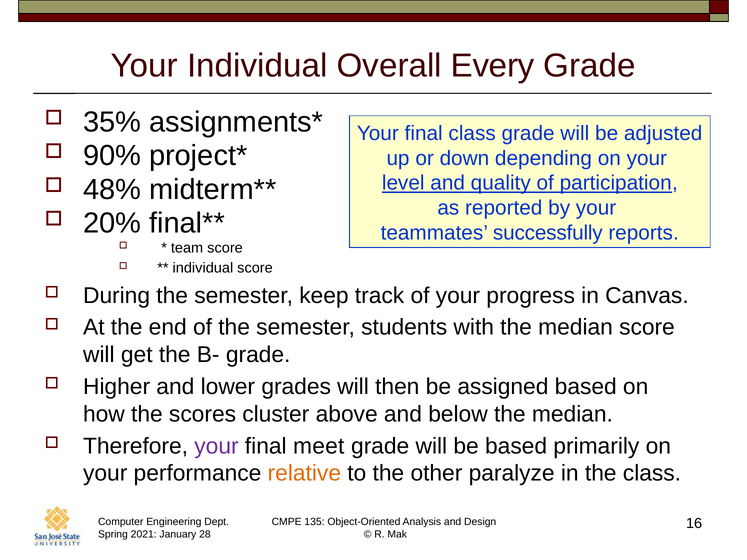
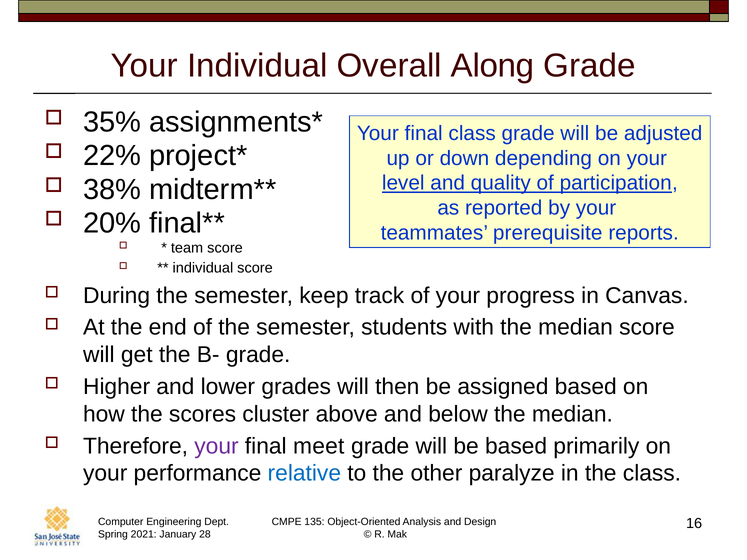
Every: Every -> Along (493, 66)
90%: 90% -> 22% (112, 156)
48%: 48% -> 38% (112, 190)
successfully: successfully -> prerequisite (548, 233)
relative colour: orange -> blue (304, 474)
